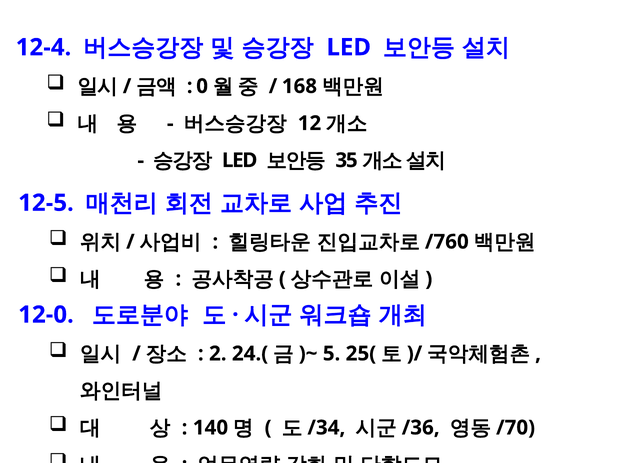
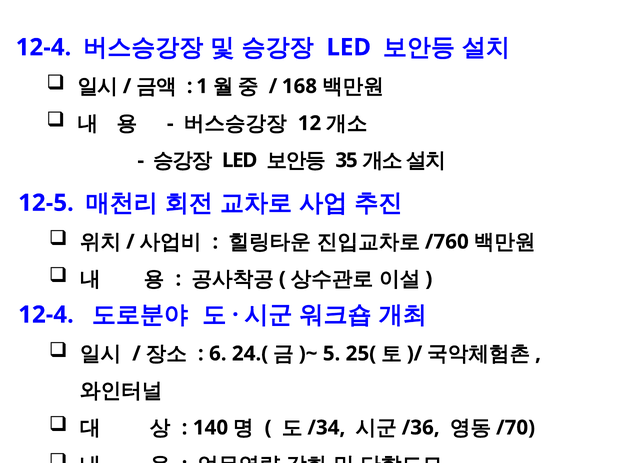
0: 0 -> 1 (202, 86)
12-0: 12-0 -> 12-4 (46, 315)
2: 2 -> 6 (218, 354)
